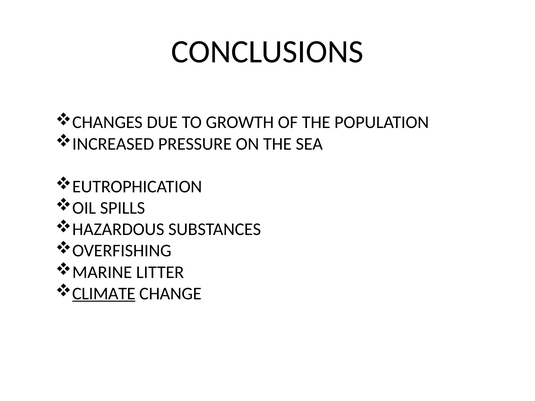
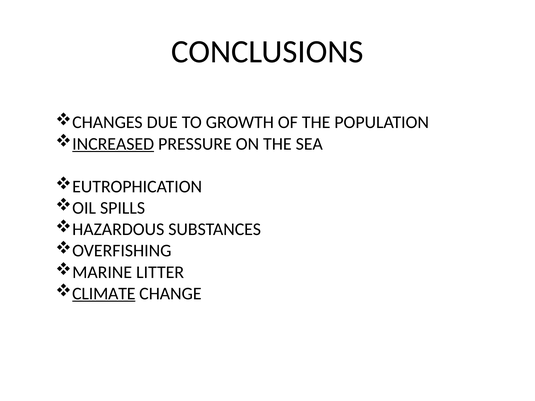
INCREASED underline: none -> present (113, 144)
